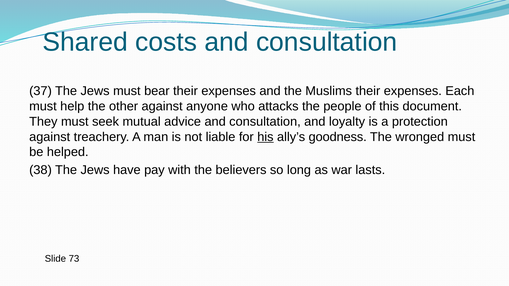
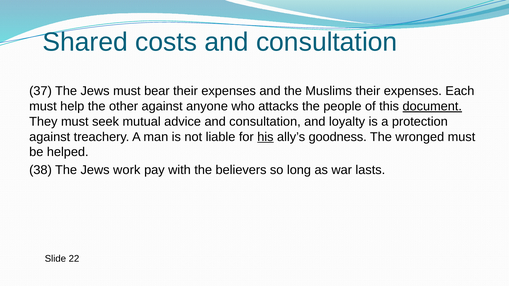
document underline: none -> present (432, 106)
have: have -> work (127, 170)
73: 73 -> 22 (74, 259)
